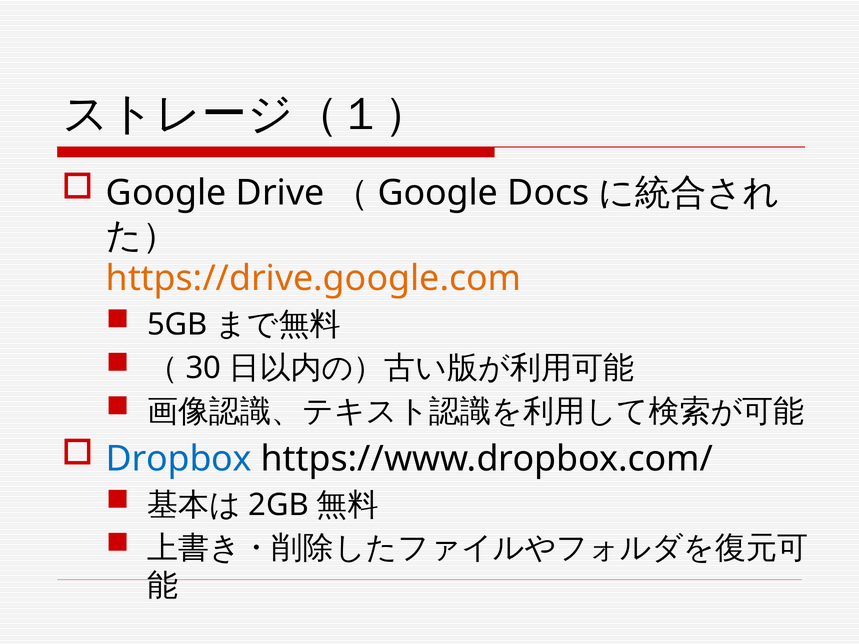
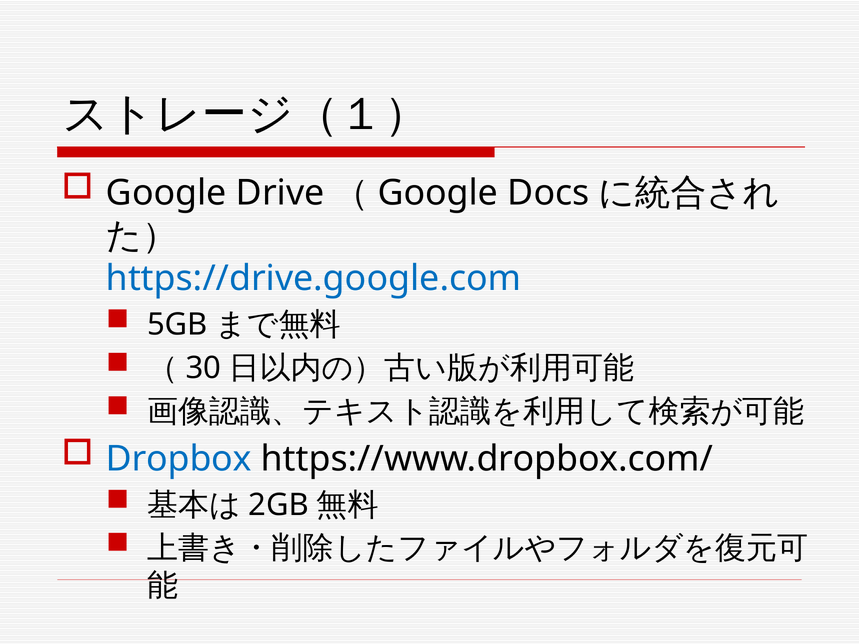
https://drive.google.com colour: orange -> blue (314, 279)
